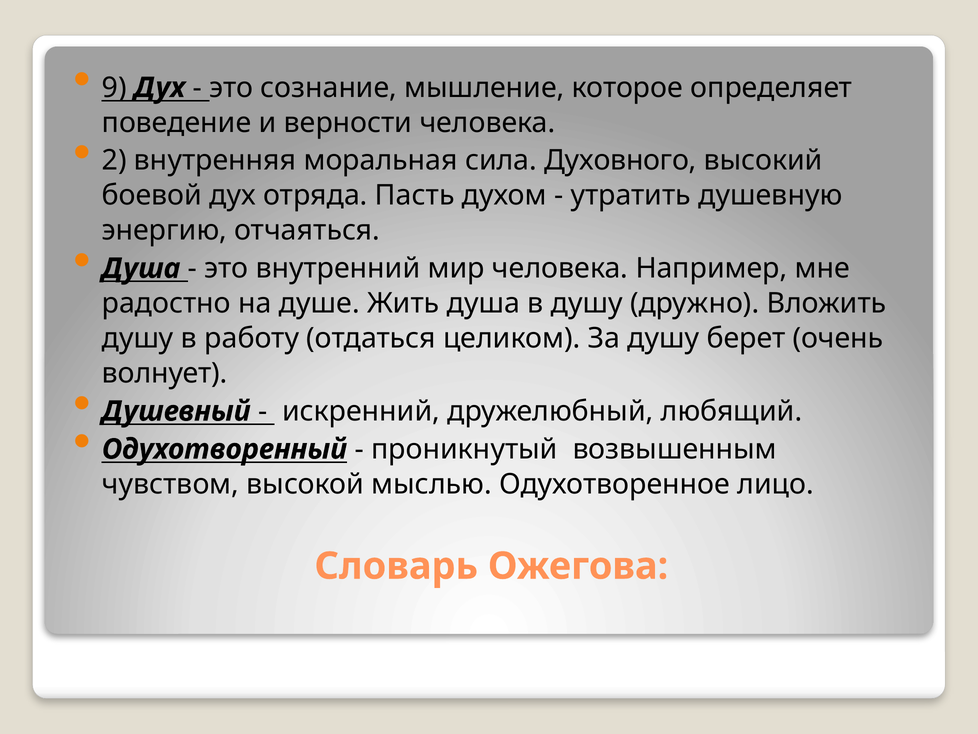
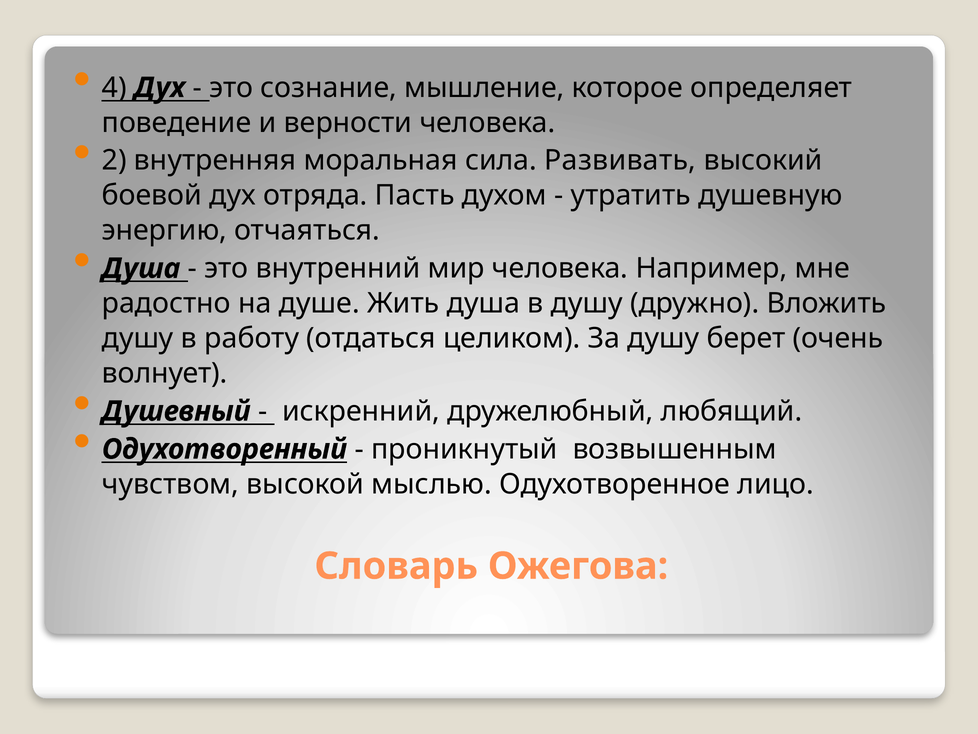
9: 9 -> 4 (114, 88)
Духовного: Духовного -> Развивать (620, 160)
